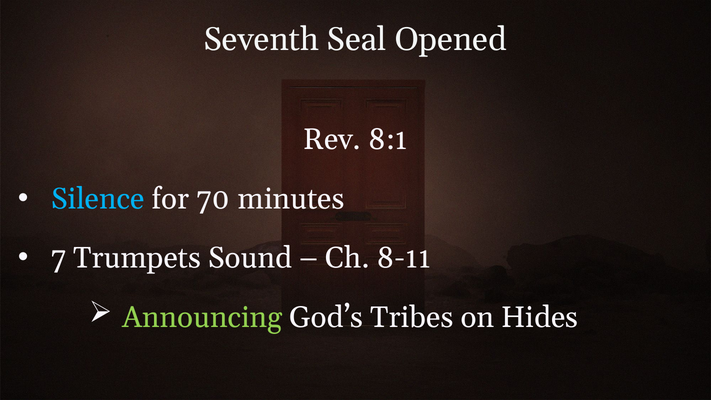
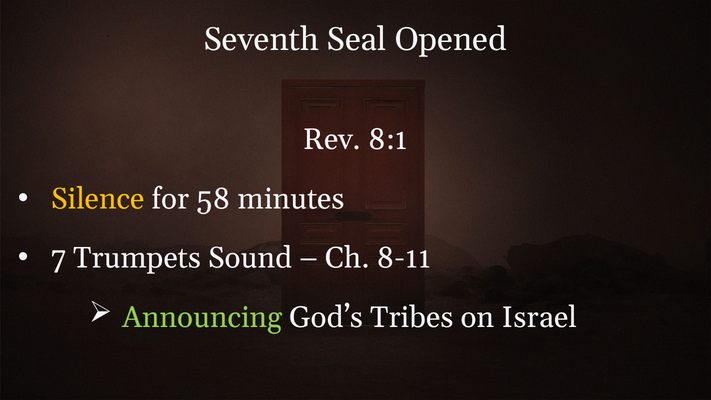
Silence colour: light blue -> yellow (98, 199)
70: 70 -> 58 (213, 199)
Hides: Hides -> Israel (540, 317)
